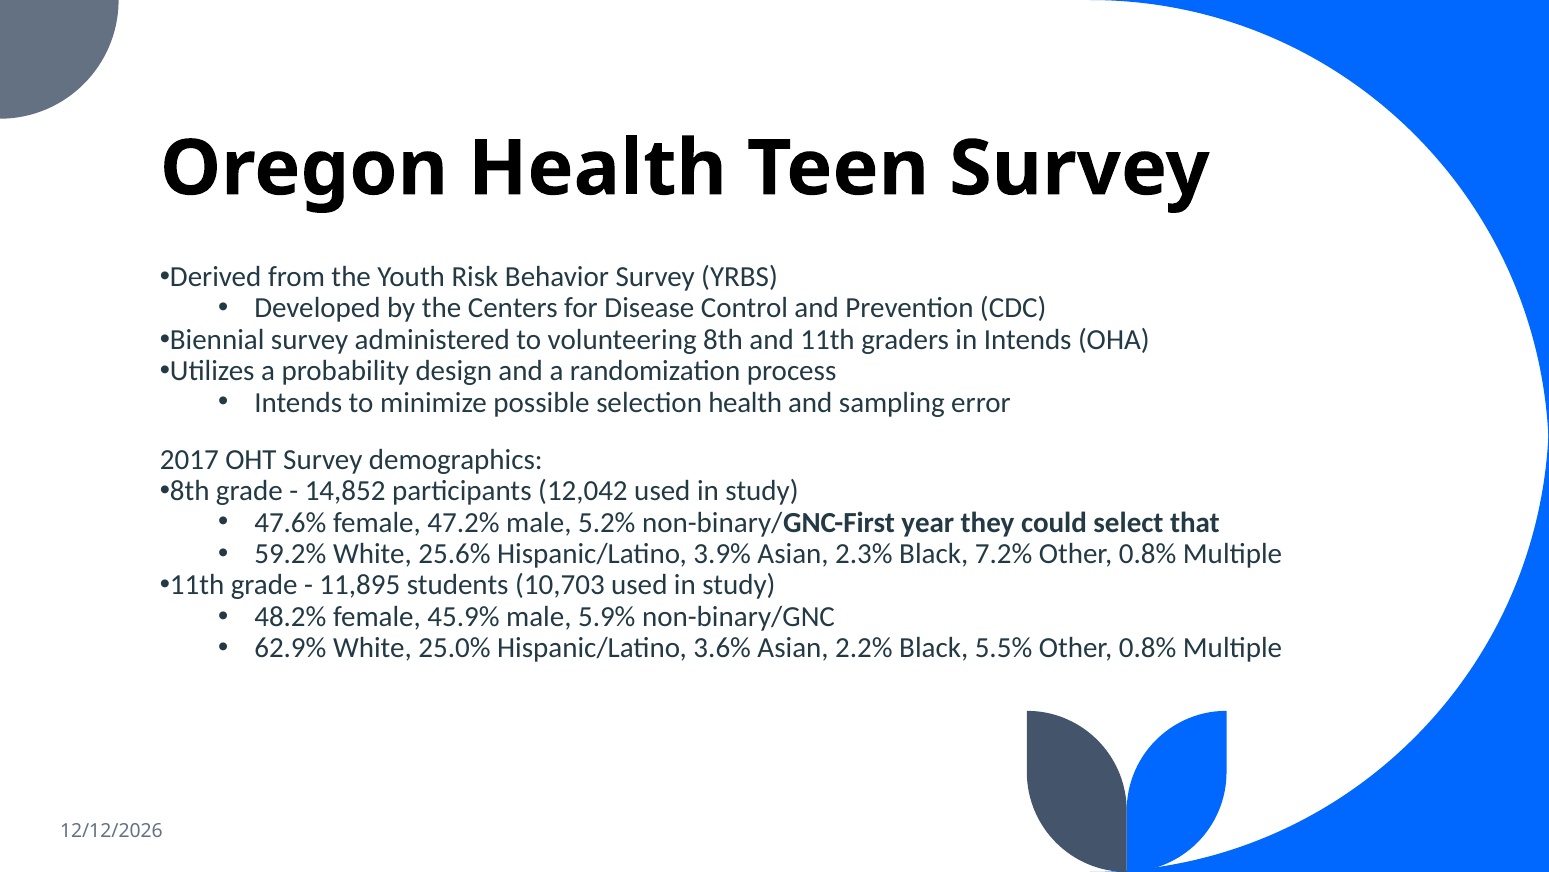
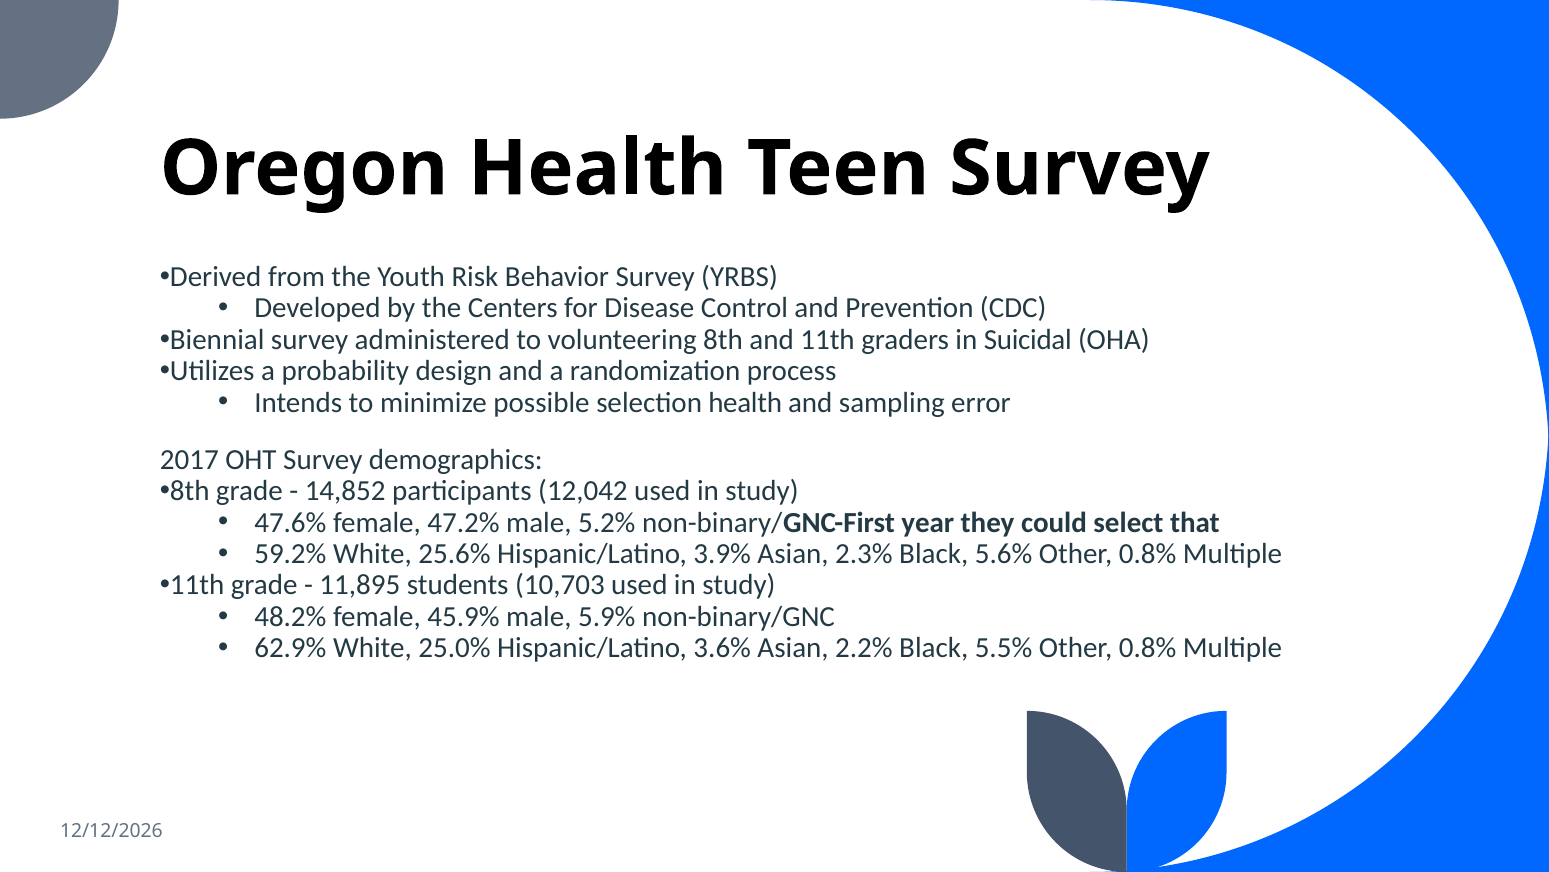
in Intends: Intends -> Suicidal (1028, 339)
7.2%: 7.2% -> 5.6% (1004, 553)
